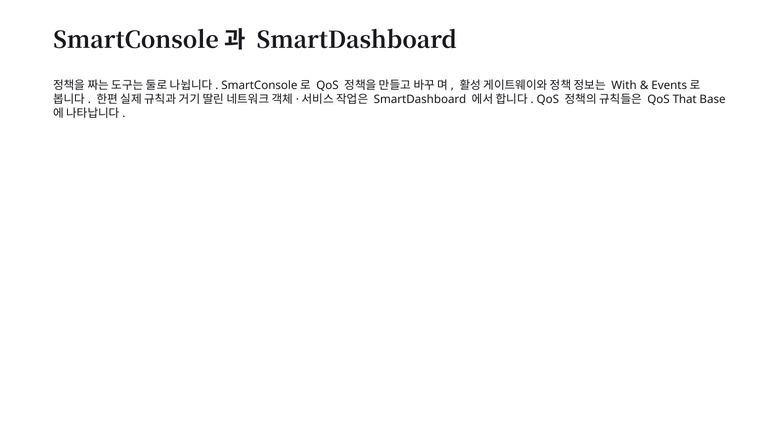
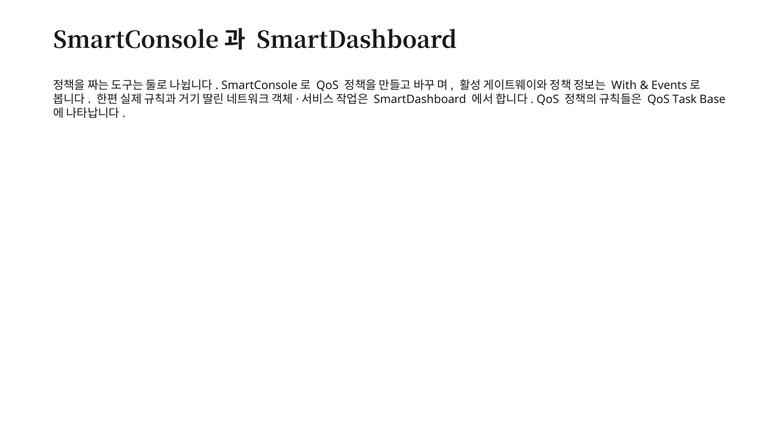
That: That -> Task (685, 99)
